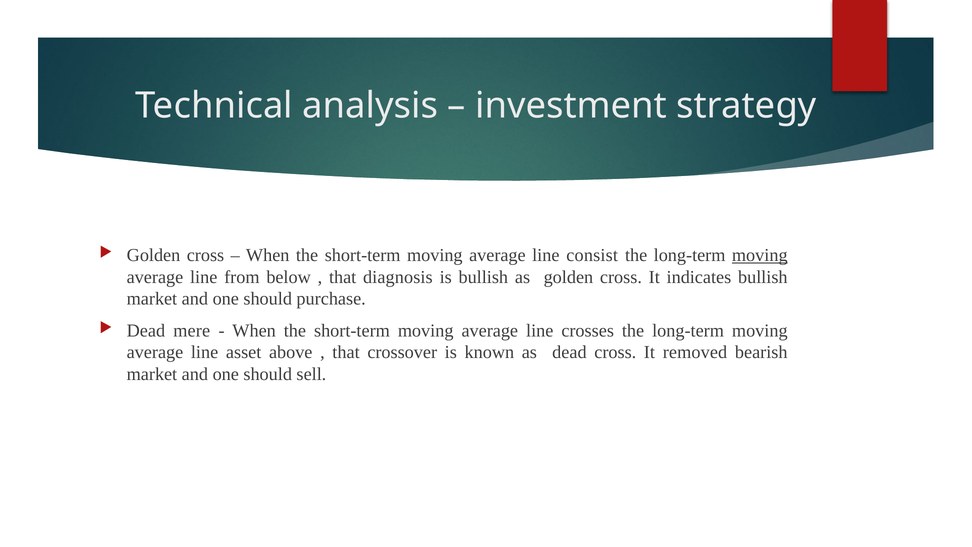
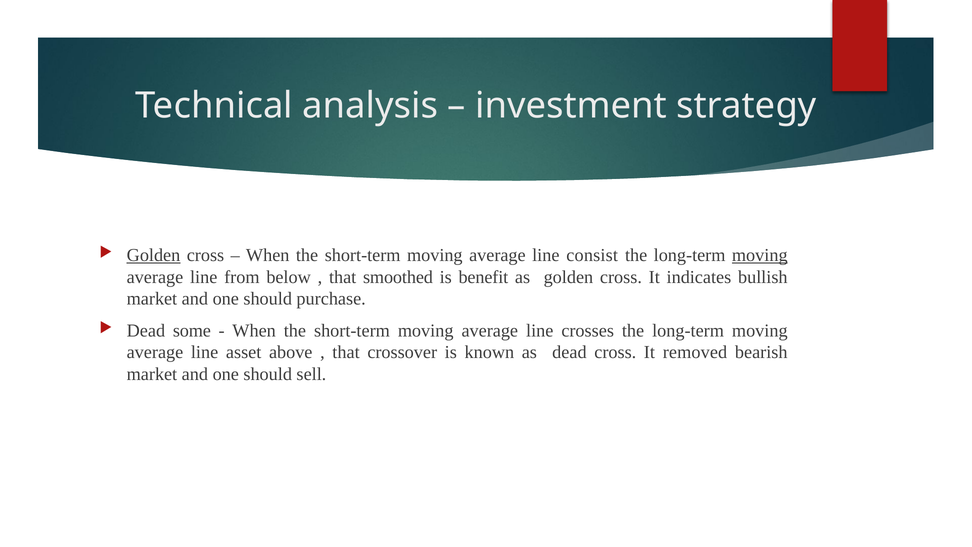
Golden underline: none -> present (154, 255)
diagnosis: diagnosis -> smoothed (398, 277)
is bullish: bullish -> benefit (483, 277)
mere: mere -> some (192, 330)
